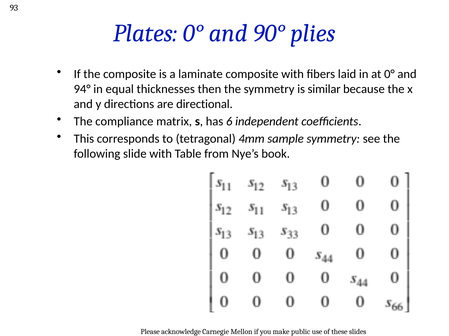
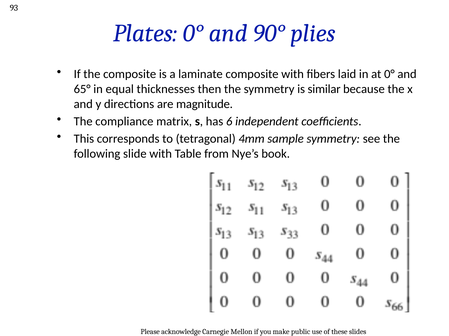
94°: 94° -> 65° (82, 89)
directional: directional -> magnitude (205, 104)
